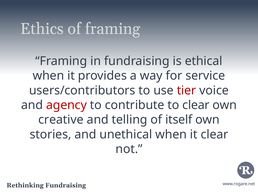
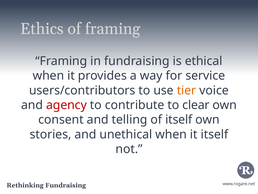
tier colour: red -> orange (187, 90)
creative: creative -> consent (61, 119)
it clear: clear -> itself (214, 134)
